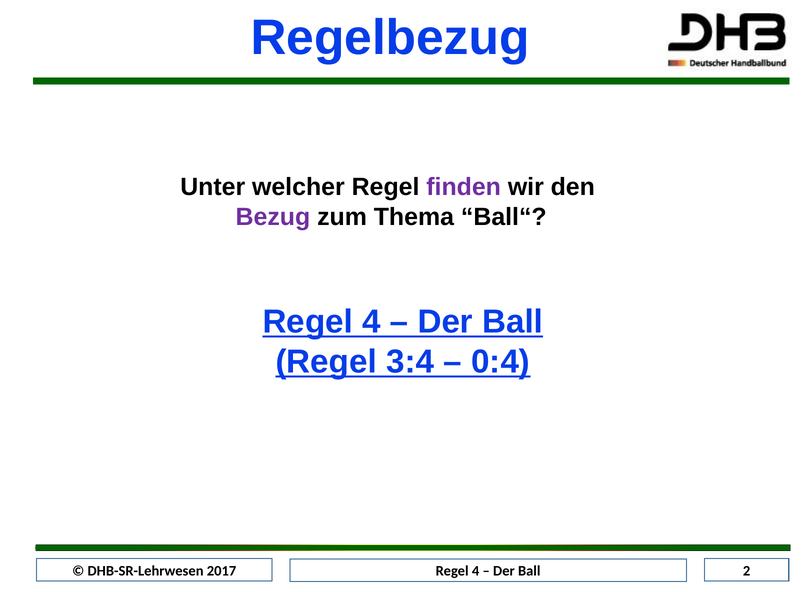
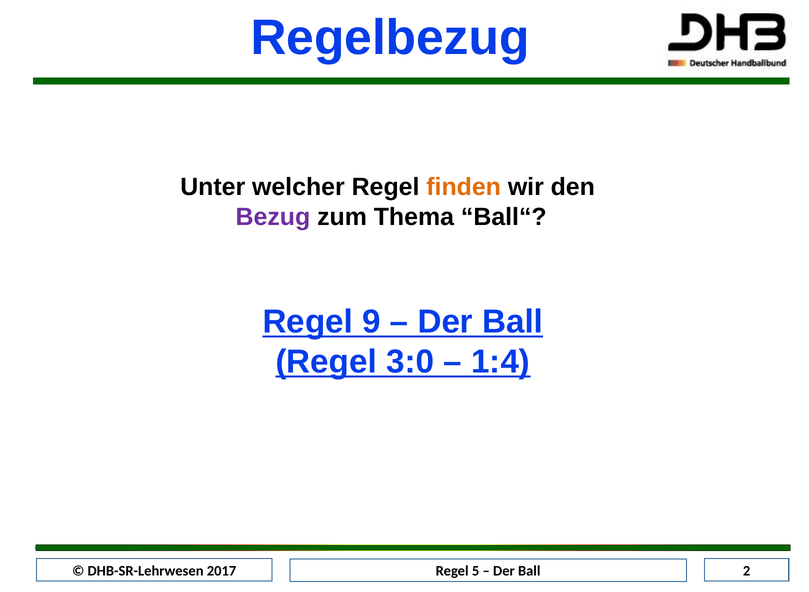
finden colour: purple -> orange (464, 187)
4: 4 -> 9 (371, 322)
3:4: 3:4 -> 3:0 (410, 361)
0:4: 0:4 -> 1:4 (501, 361)
4: 4 -> 5 (476, 571)
